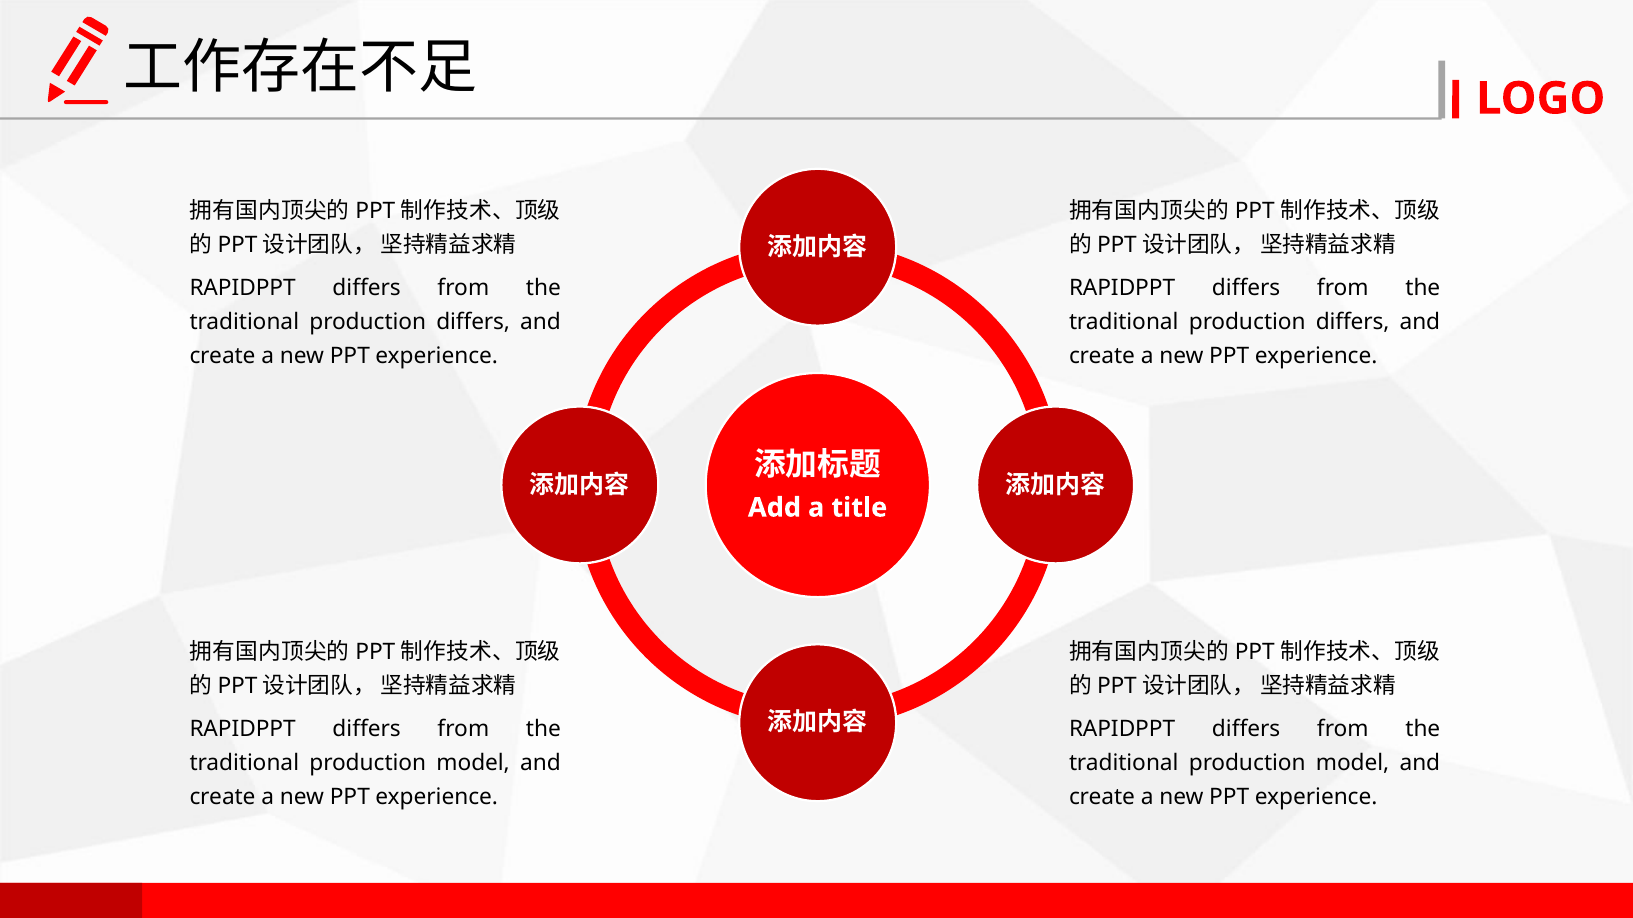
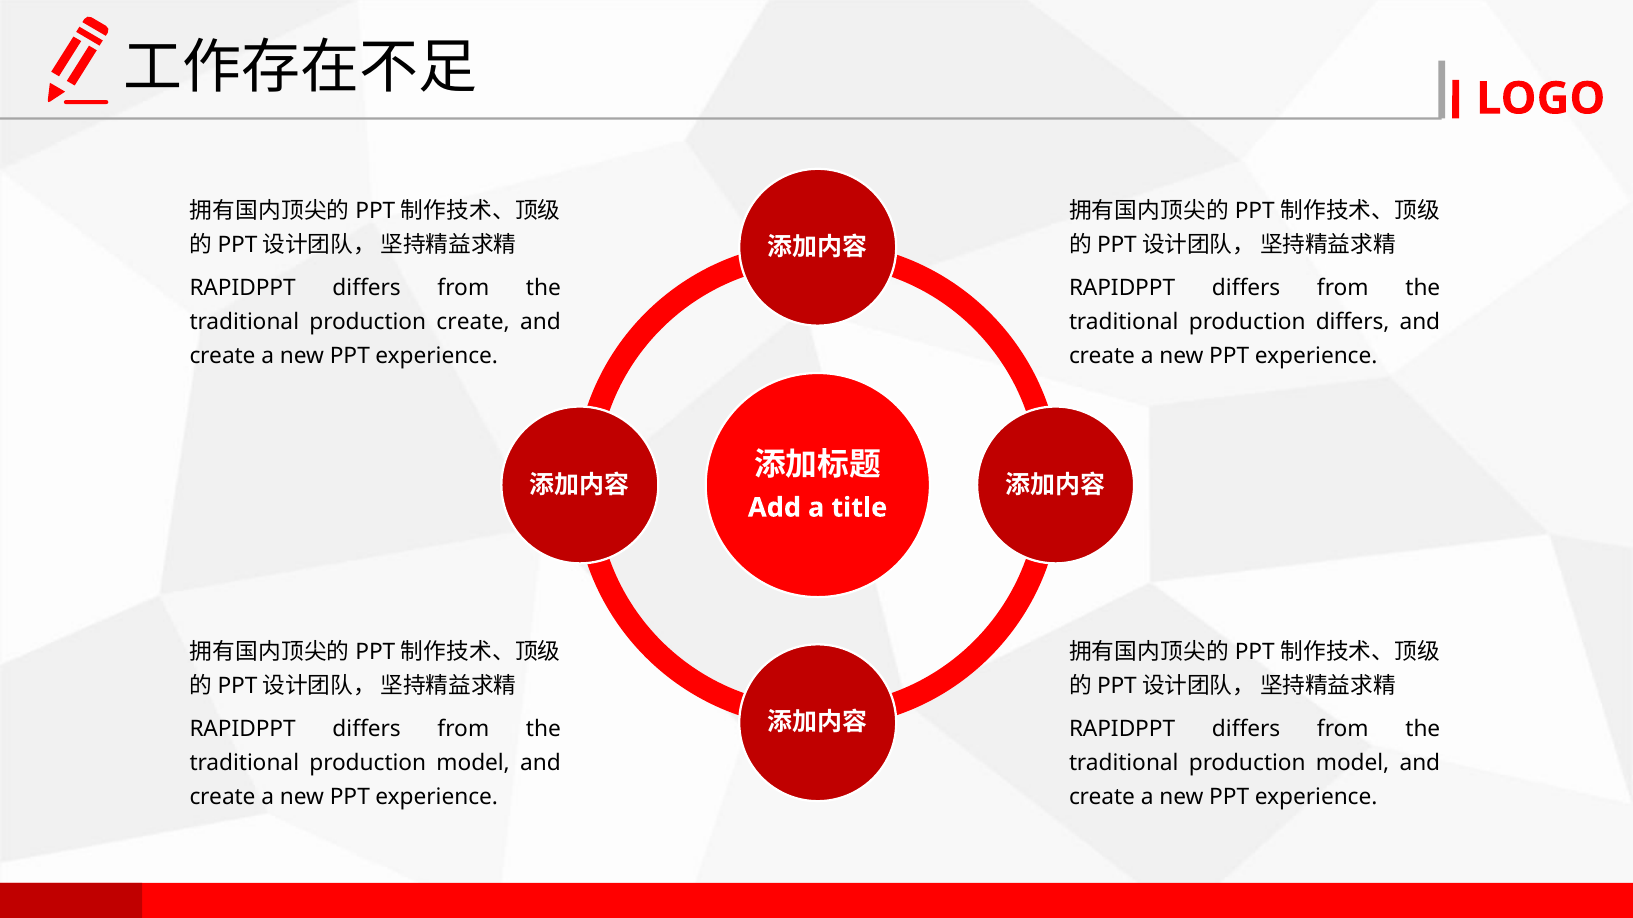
differs: differs -> create (473, 322)
